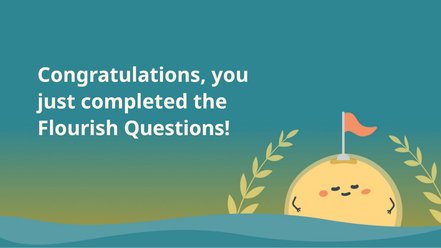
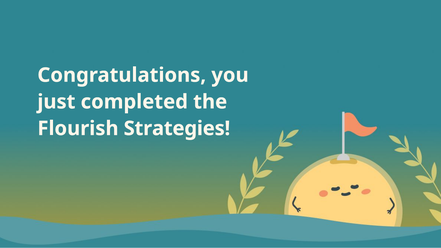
Questions: Questions -> Strategies (177, 129)
